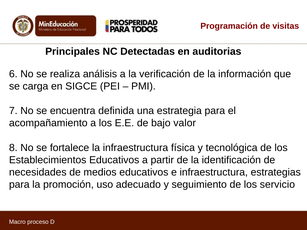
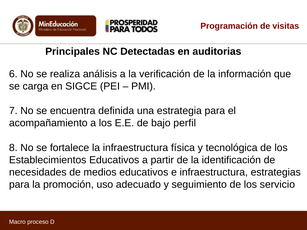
valor: valor -> perfil (185, 123)
